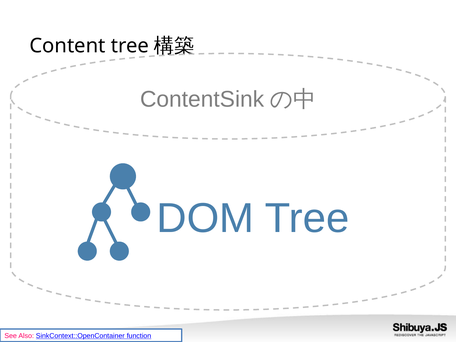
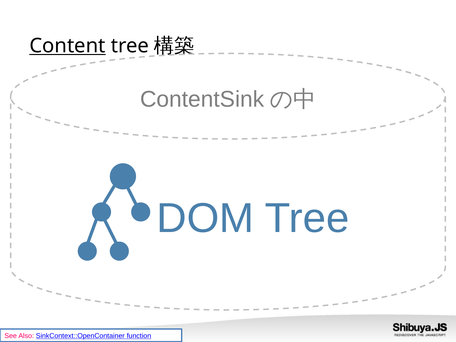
Content underline: none -> present (68, 46)
